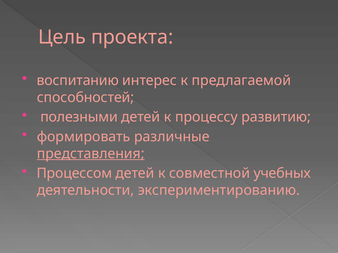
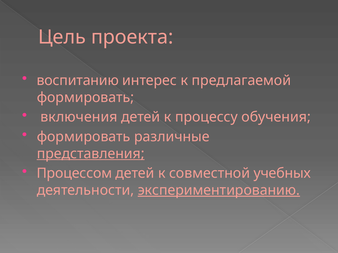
способностей: способностей -> формировать (85, 98)
полезными: полезными -> включения (79, 117)
развитию: развитию -> обучения (276, 117)
экспериментированию underline: none -> present (219, 191)
